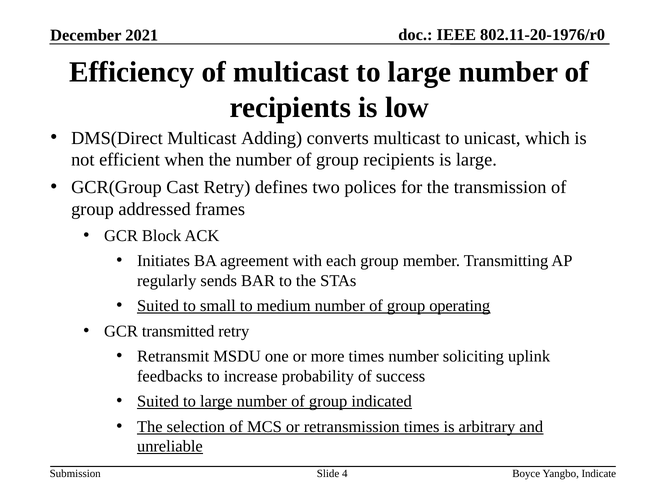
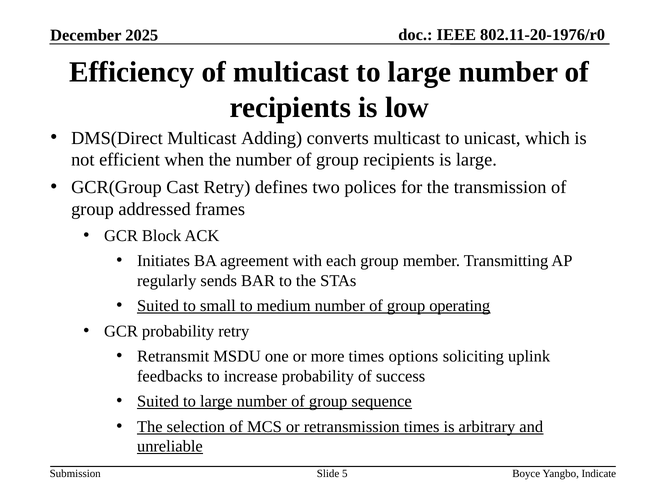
2021: 2021 -> 2025 (142, 35)
GCR transmitted: transmitted -> probability (178, 331)
times number: number -> options (413, 357)
indicated: indicated -> sequence (382, 402)
4: 4 -> 5 (345, 474)
